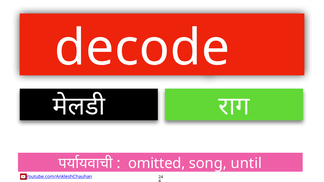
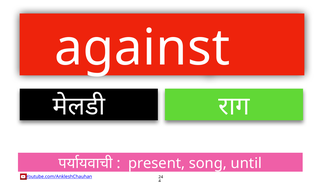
decode: decode -> against (142, 48)
omitted: omitted -> present (157, 163)
